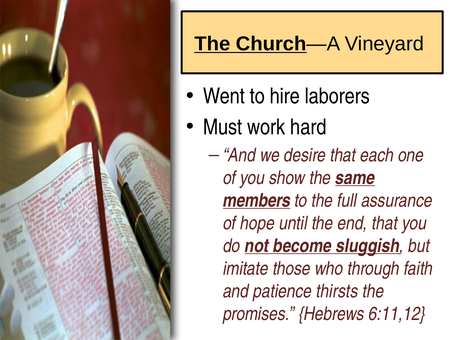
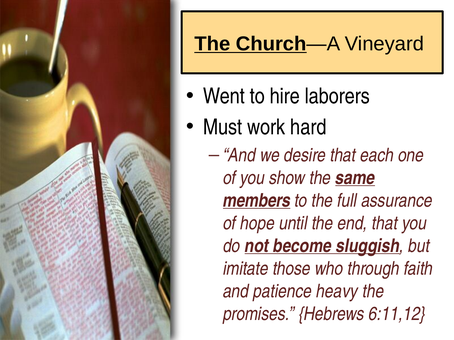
thirsts: thirsts -> heavy (337, 292)
